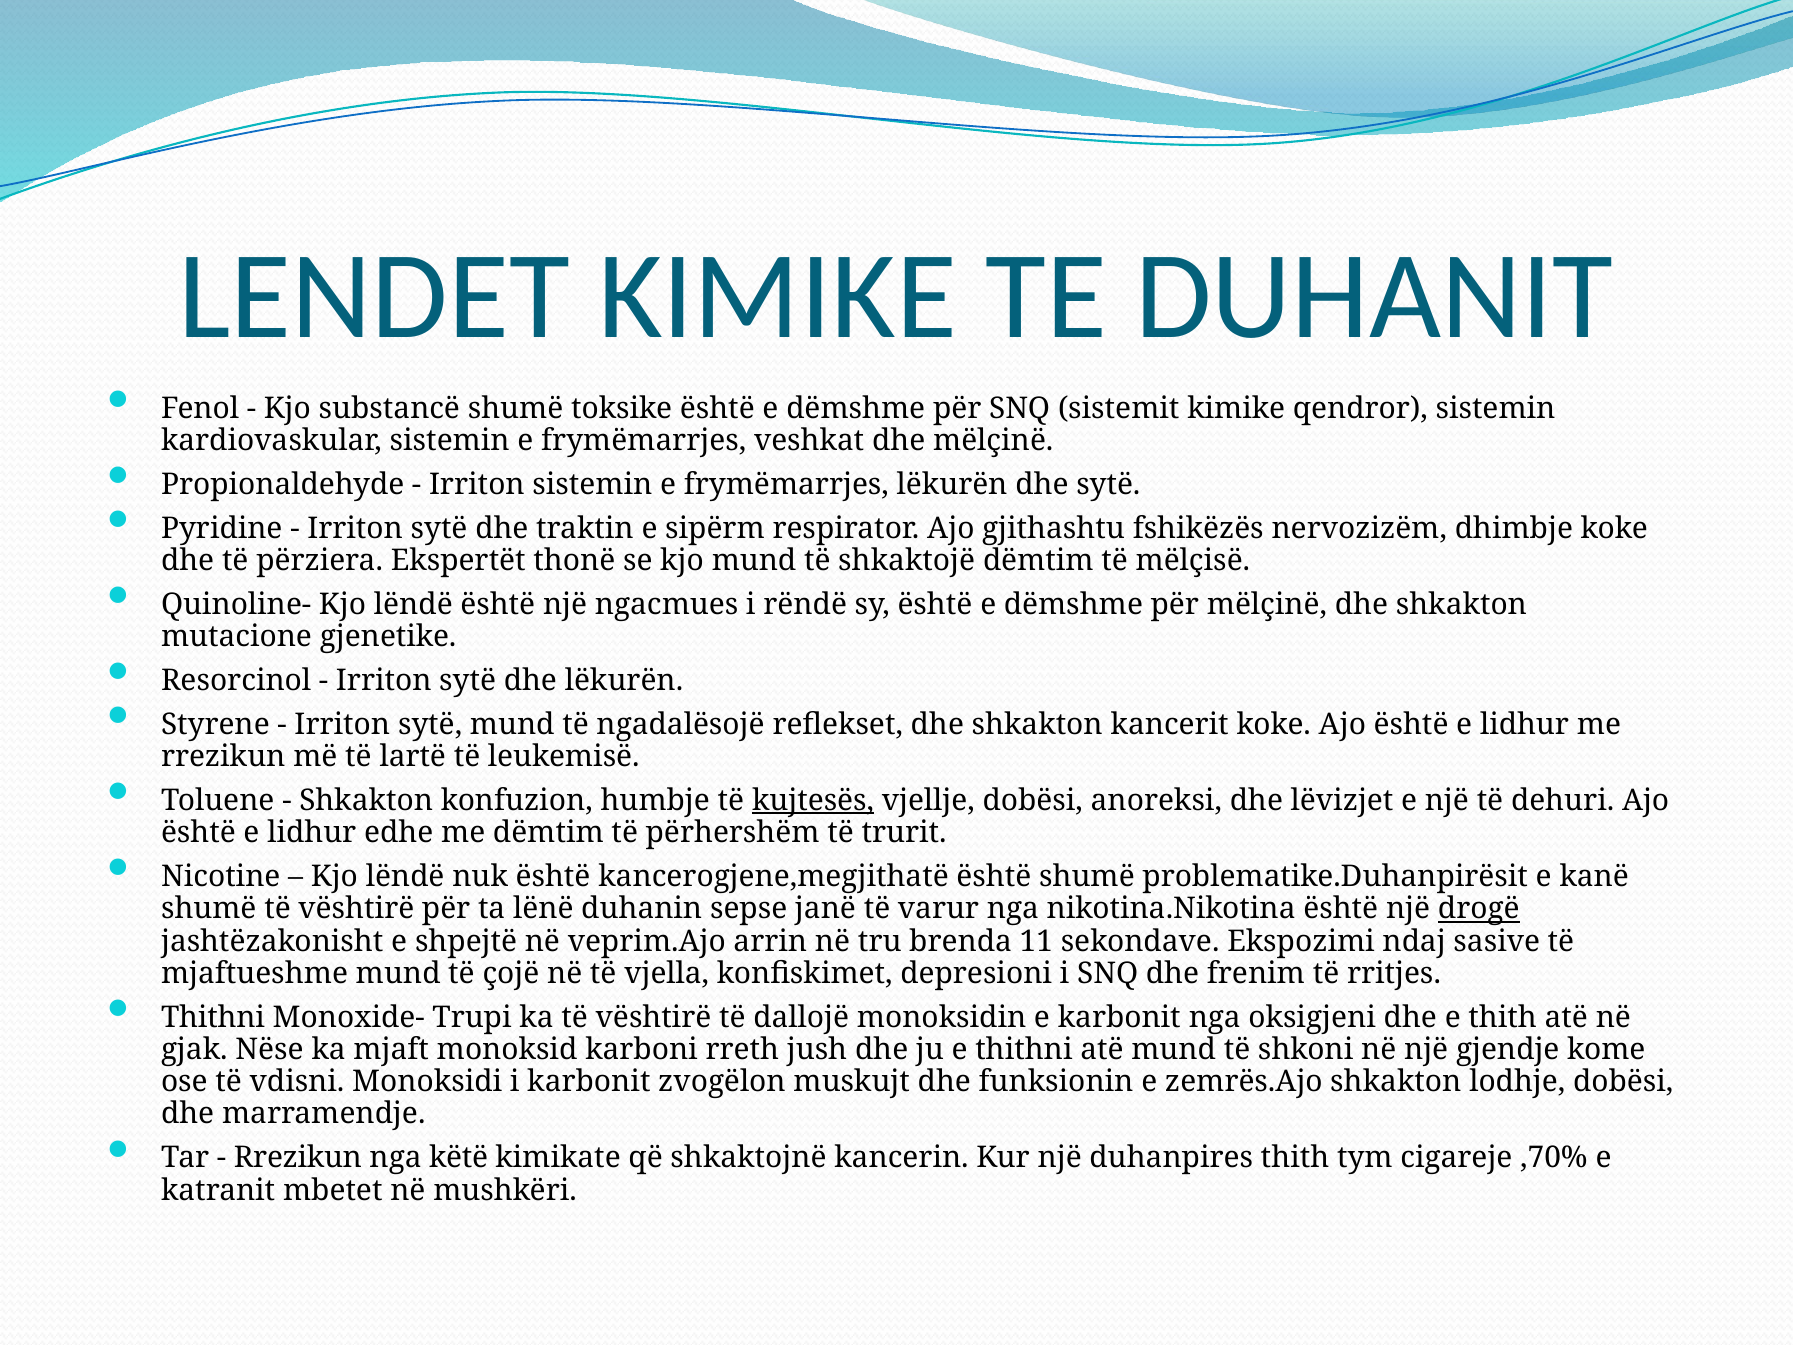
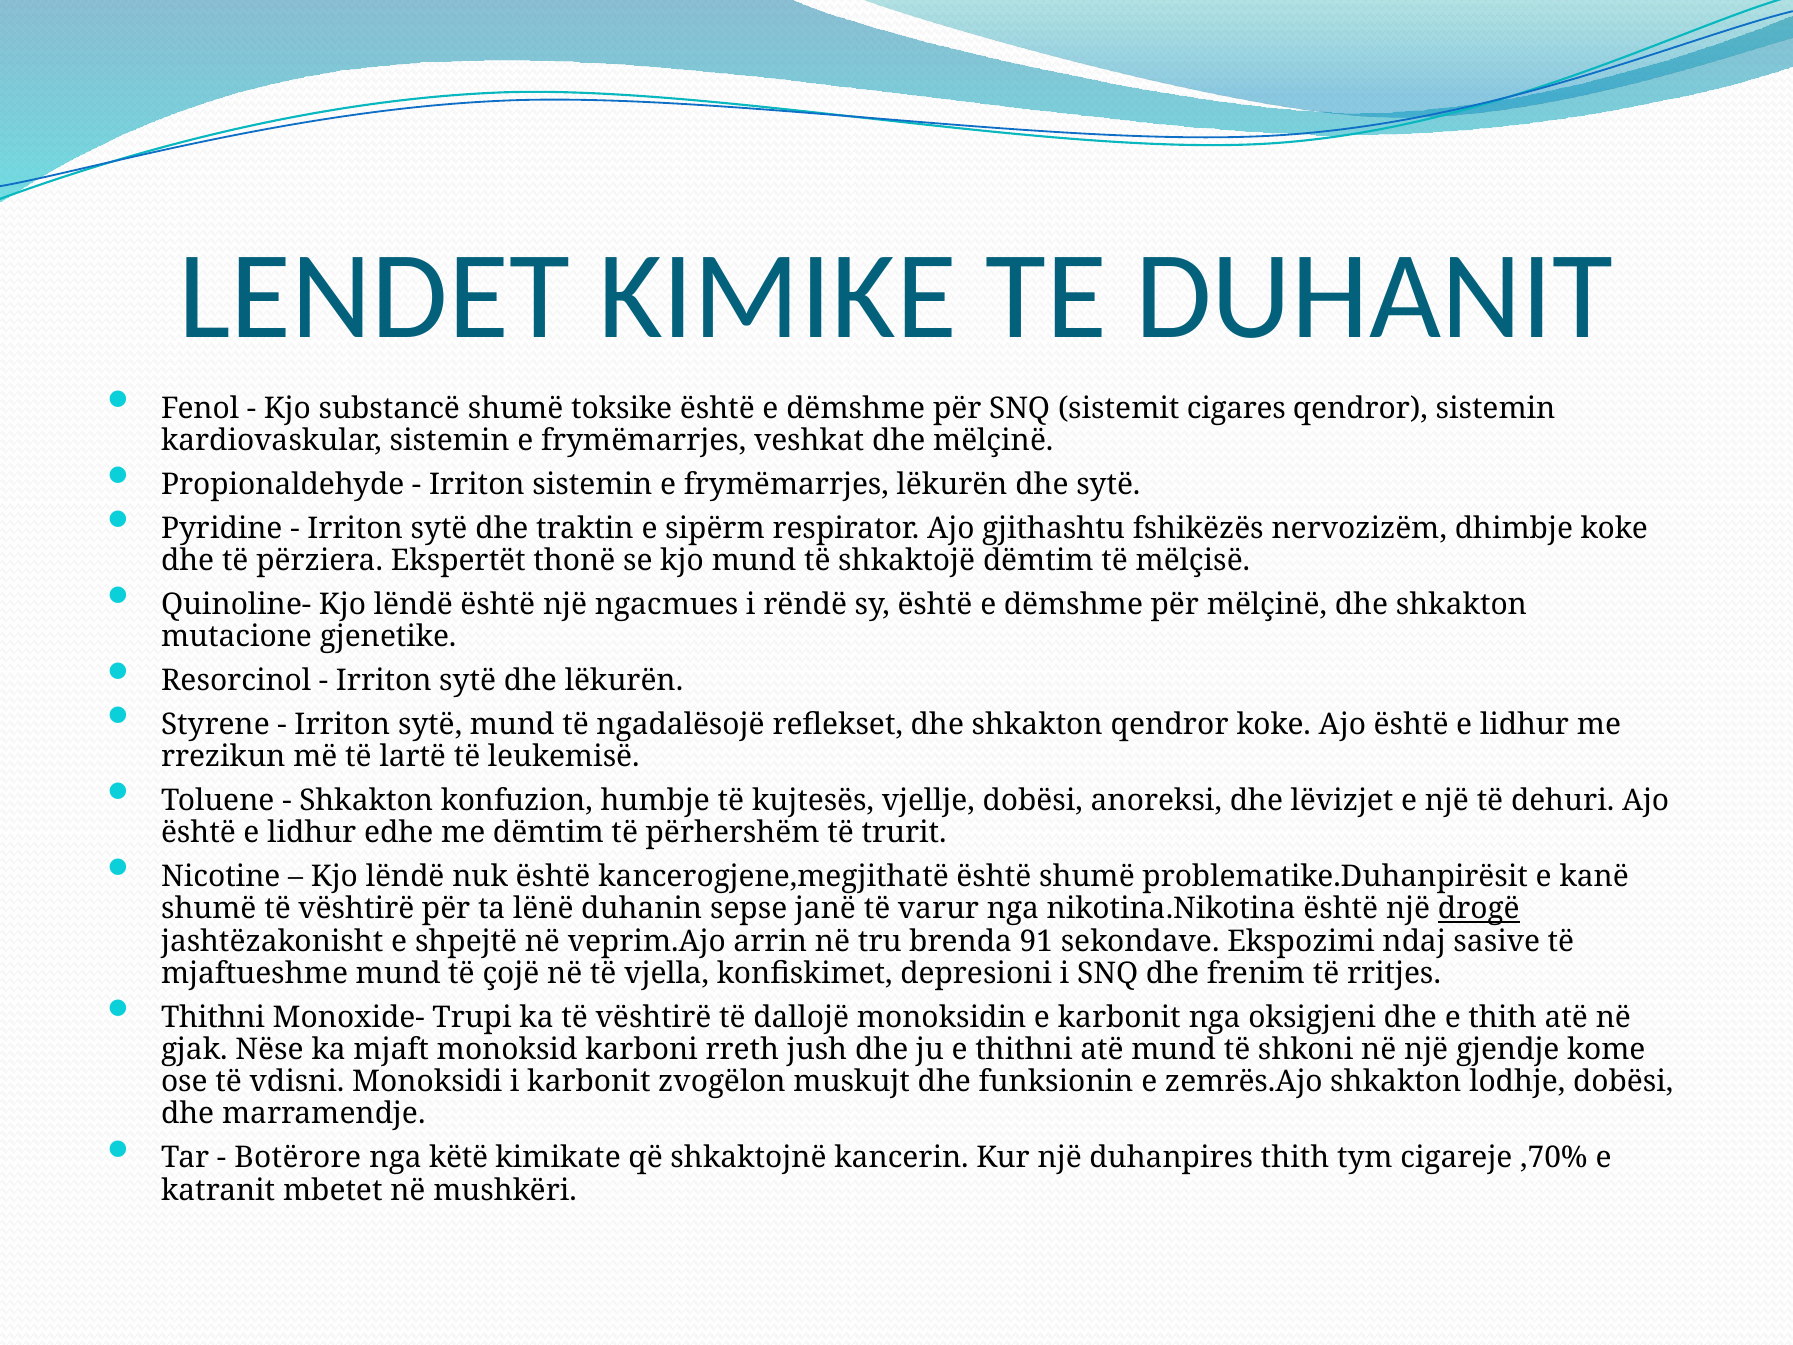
sistemit kimike: kimike -> cigares (1236, 408)
shkakton kancerit: kancerit -> qendror (1170, 724)
kujtesës underline: present -> none (813, 800)
11: 11 -> 91 (1036, 941)
Rrezikun: Rrezikun -> Botërore (298, 1158)
